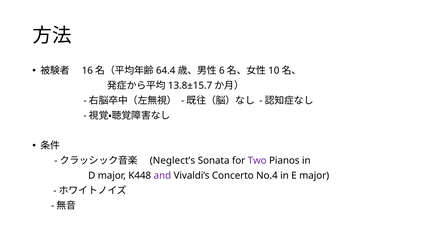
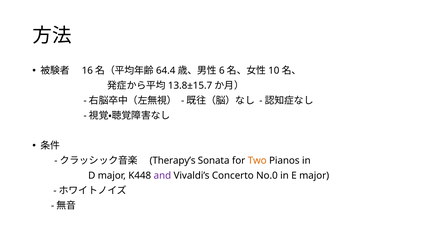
Neglect’s: Neglect’s -> Therapy’s (173, 160)
Two colour: purple -> orange (257, 160)
No.4: No.4 -> No.0 (267, 175)
